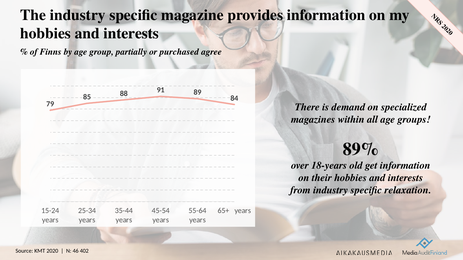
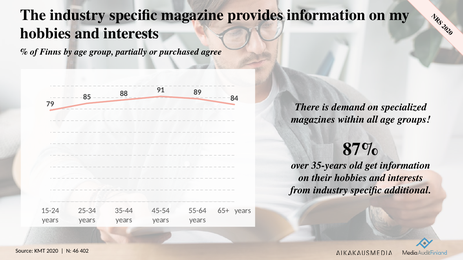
89%: 89% -> 87% (361, 149)
18-years: 18-years -> 35-years (329, 166)
relaxation: relaxation -> additional (408, 191)
